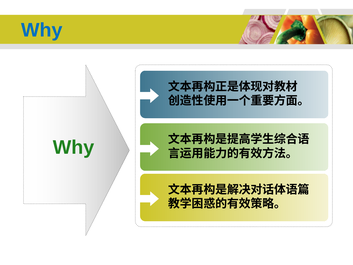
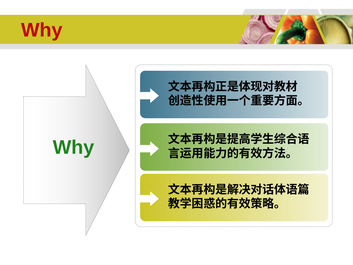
Why colour: blue -> red (42, 30)
